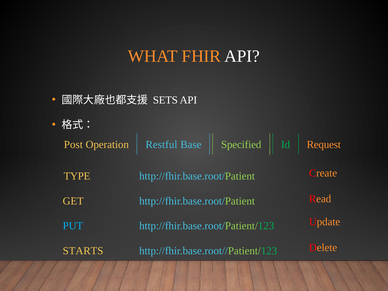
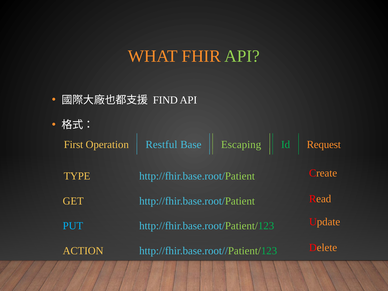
API colour: white -> light green (242, 56)
SETS: SETS -> FIND (165, 100)
Post: Post -> First (73, 145)
Specified: Specified -> Escaping (241, 145)
STARTS: STARTS -> ACTION (83, 251)
